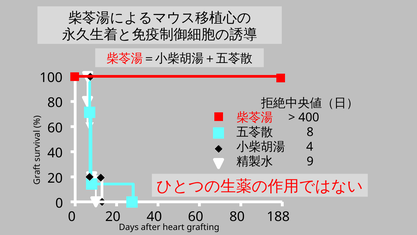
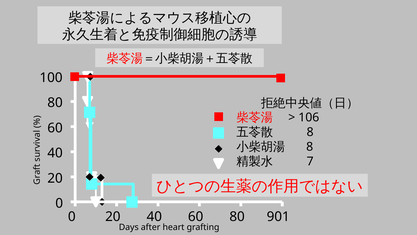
400: 400 -> 106 (309, 117)
4: 4 -> 8 (310, 147)
9: 9 -> 7 (310, 161)
188: 188 -> 901 (278, 216)
